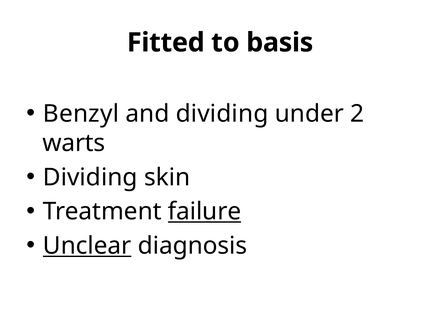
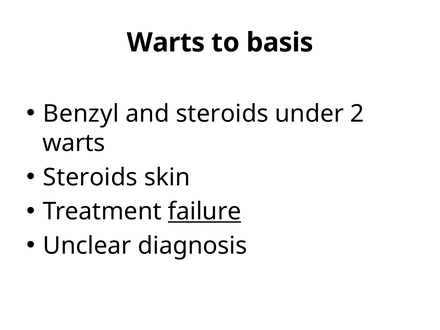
Fitted: Fitted -> Warts (166, 43)
and dividing: dividing -> steroids (222, 114)
Dividing: Dividing -> Steroids (90, 177)
Unclear underline: present -> none (87, 246)
